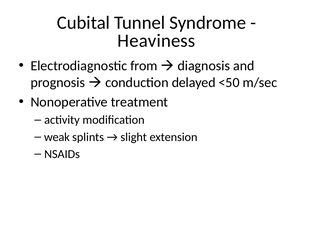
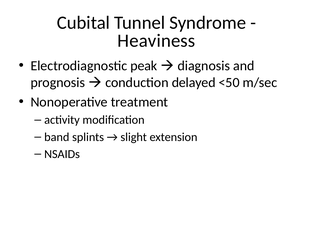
from: from -> peak (144, 66)
weak: weak -> band (57, 137)
